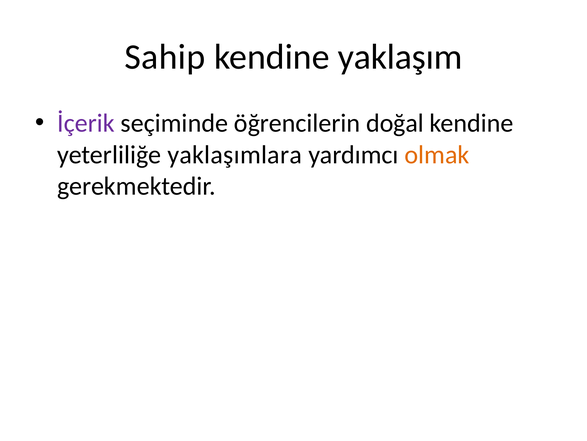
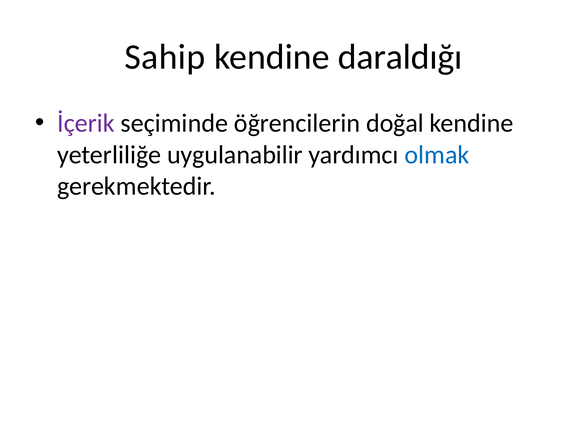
yaklaşım: yaklaşım -> daraldığı (400, 57)
yaklaşımlara: yaklaşımlara -> uygulanabilir (235, 154)
olmak colour: orange -> blue (437, 154)
